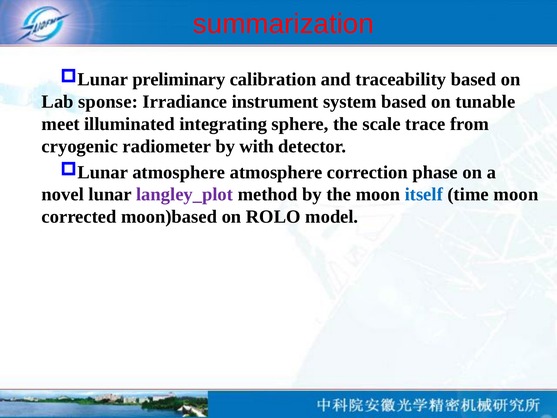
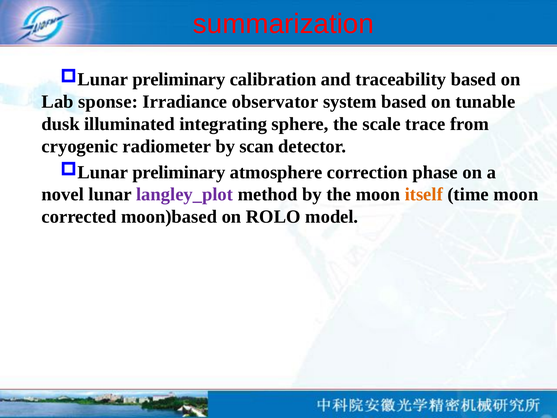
instrument: instrument -> observator (275, 102)
meet: meet -> dusk (61, 124)
with: with -> scan (257, 146)
atmosphere: atmosphere -> preliminary (179, 172)
itself colour: blue -> orange (424, 194)
